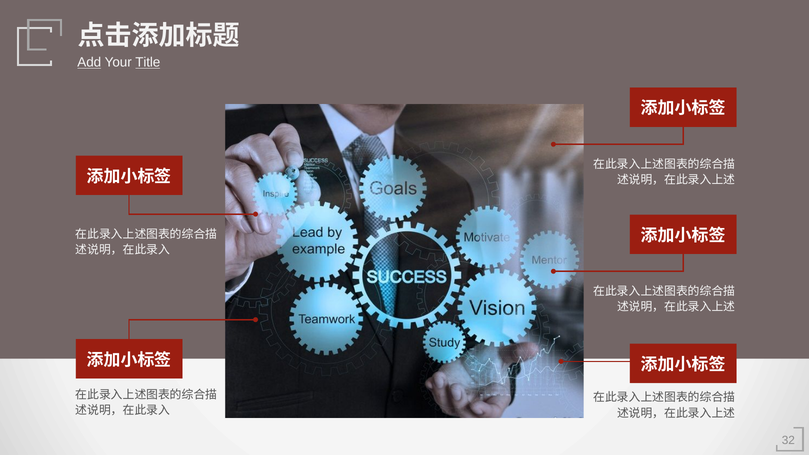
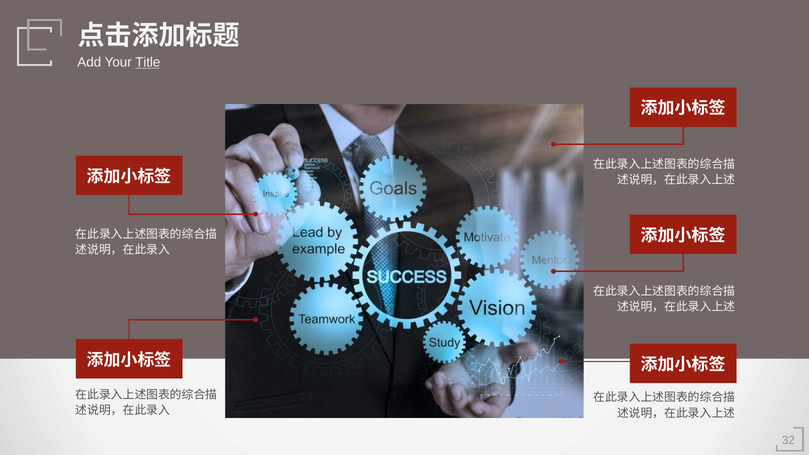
Add underline: present -> none (89, 62)
